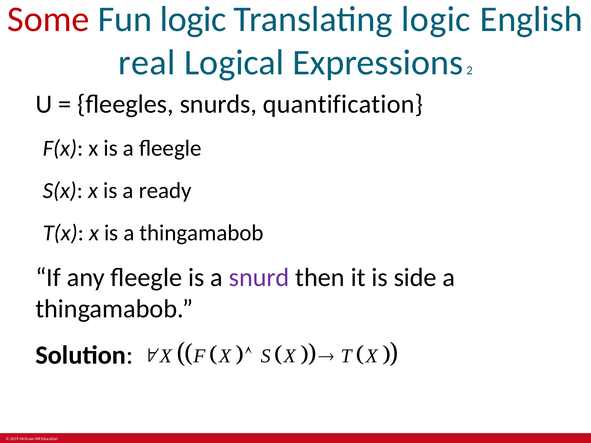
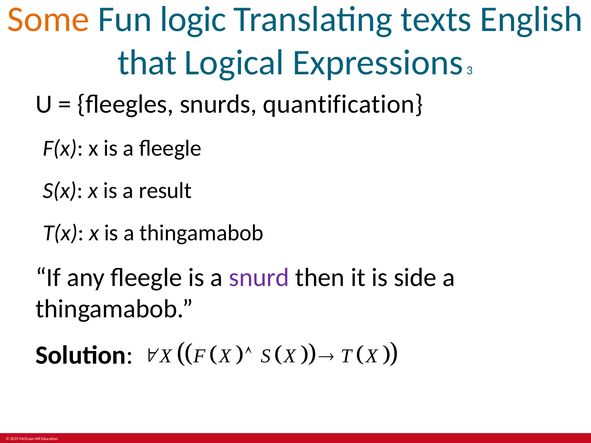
Some colour: red -> orange (48, 19)
Translating logic: logic -> texts (436, 19)
real: real -> that (147, 63)
2: 2 -> 3 (470, 70)
ready: ready -> result (165, 191)
